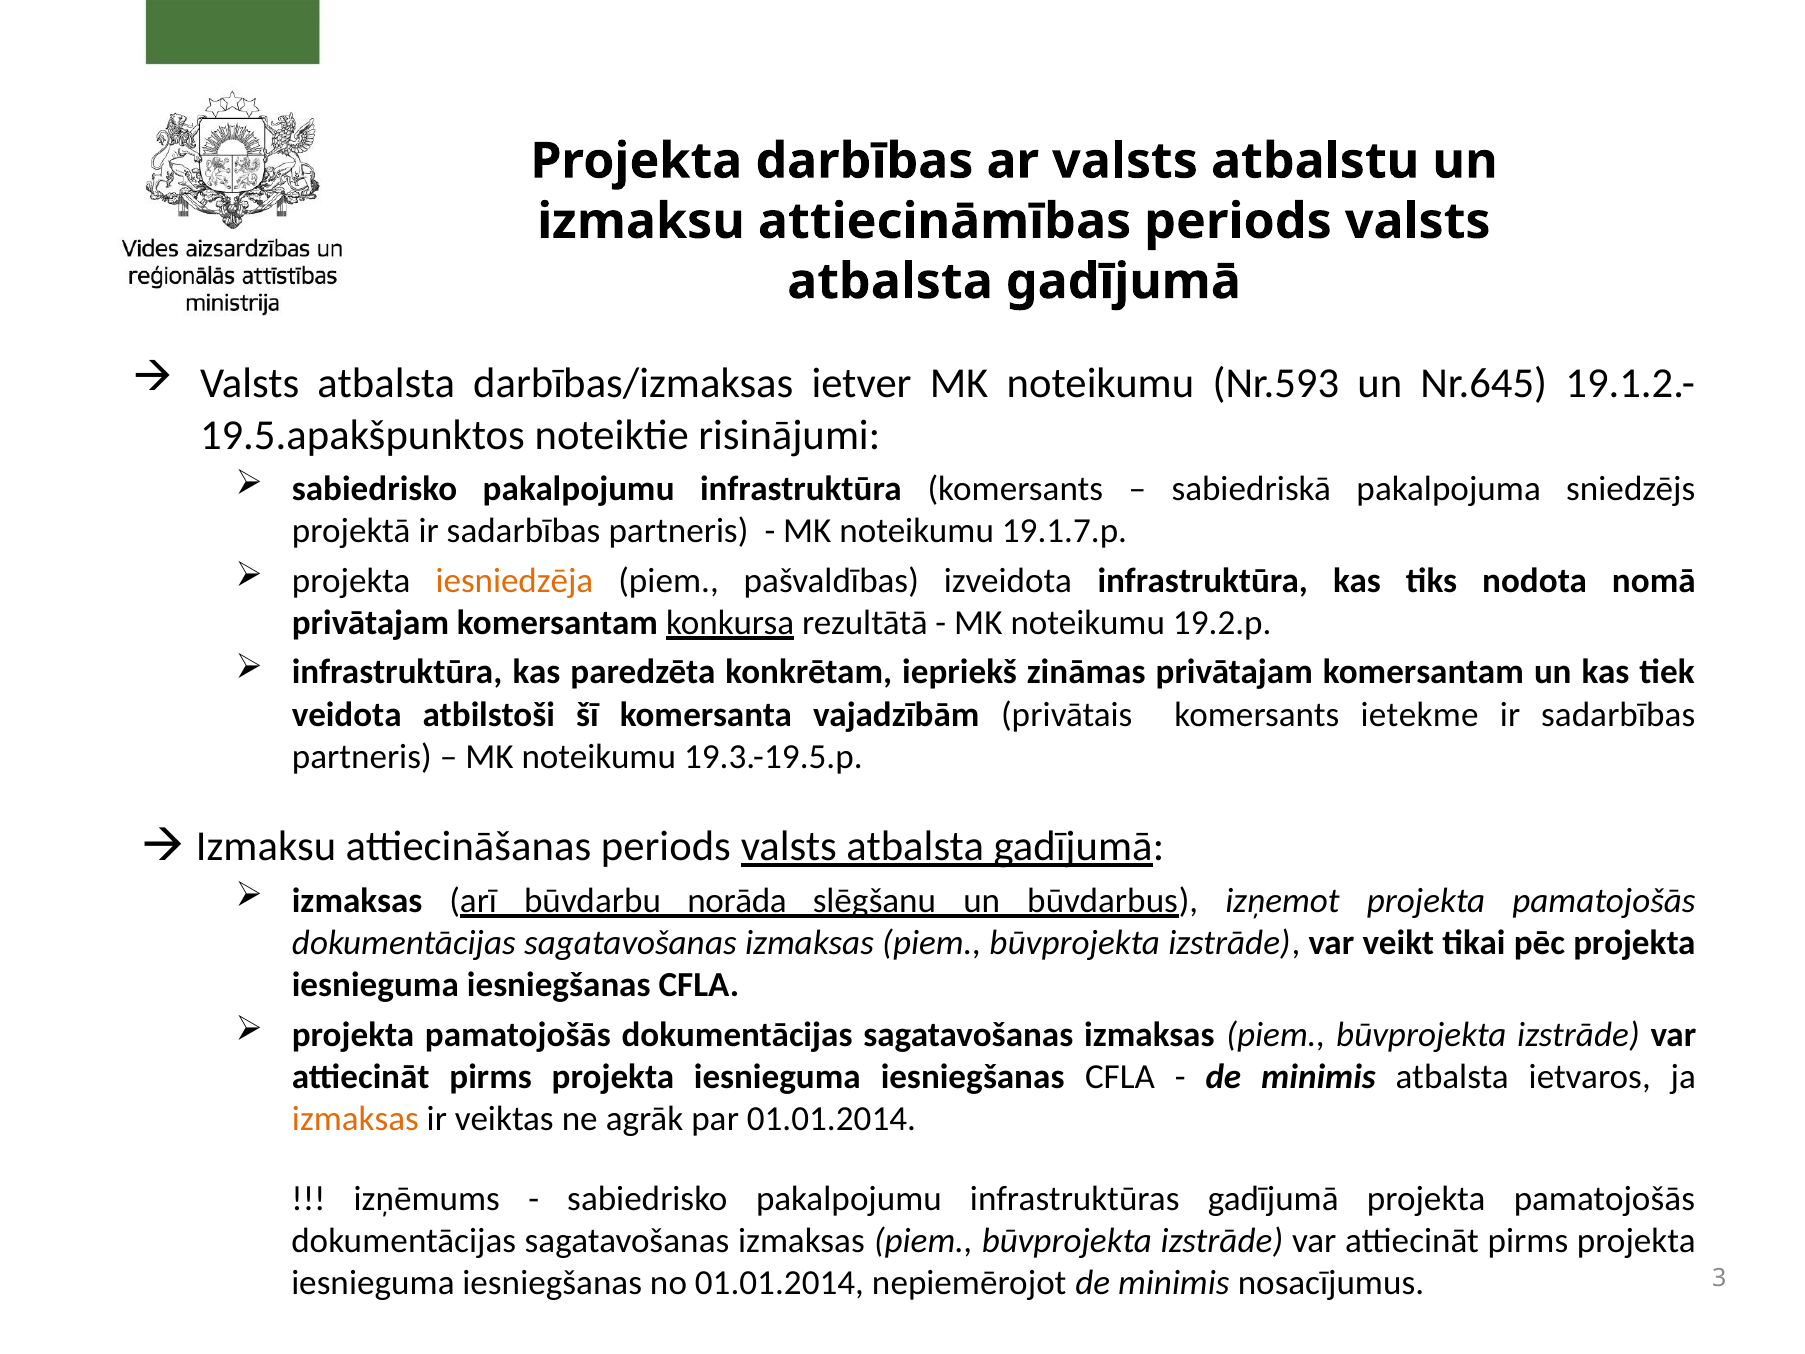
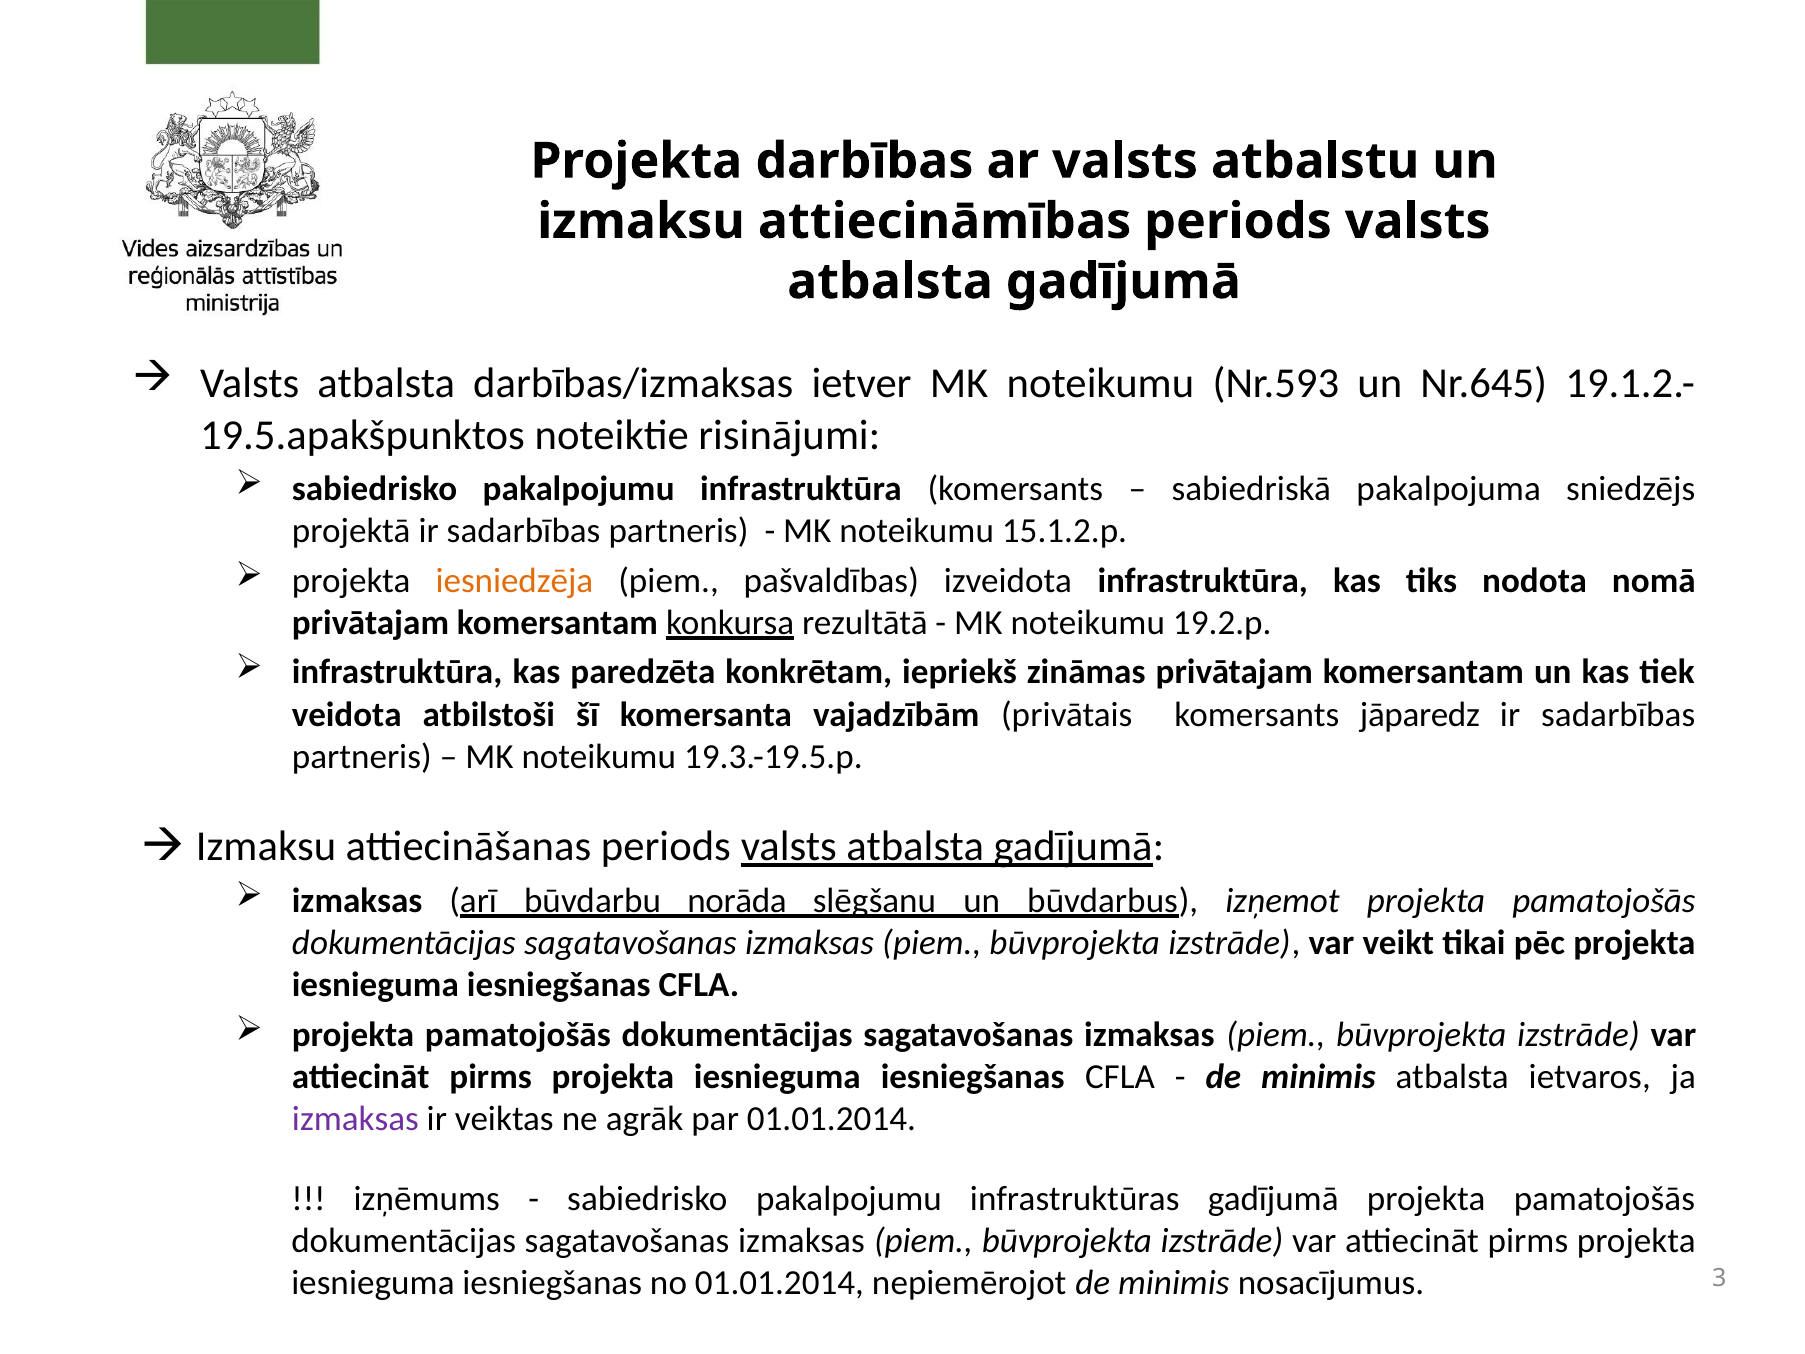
19.1.7.p: 19.1.7.p -> 15.1.2.p (1064, 531)
ietekme: ietekme -> jāparedz (1420, 714)
izmaksas colour: orange -> purple (355, 1119)
